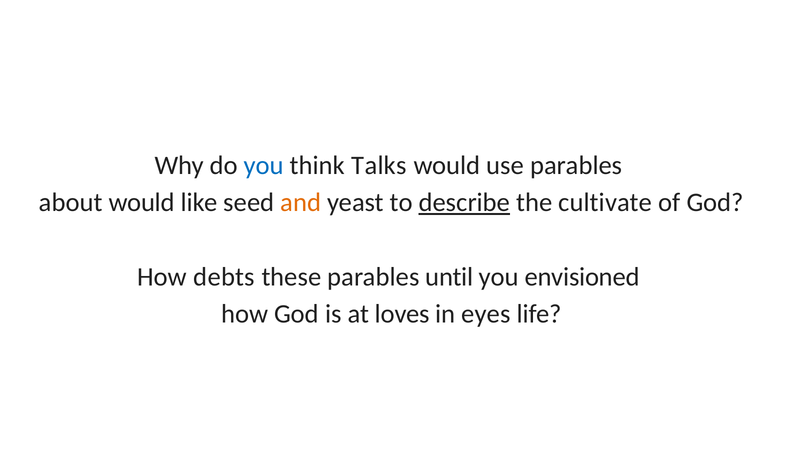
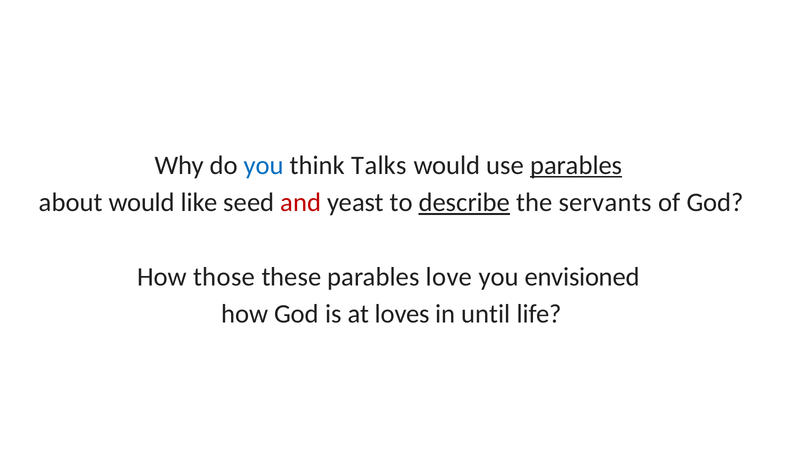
parables underline: none -> present (576, 165)
and colour: orange -> red (301, 202)
cultivate: cultivate -> servants (605, 202)
debts: debts -> those (224, 277)
until: until -> love (449, 277)
eyes: eyes -> until (486, 314)
